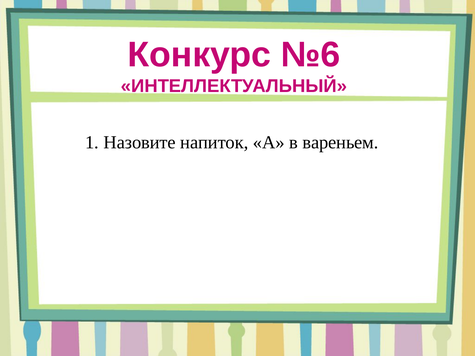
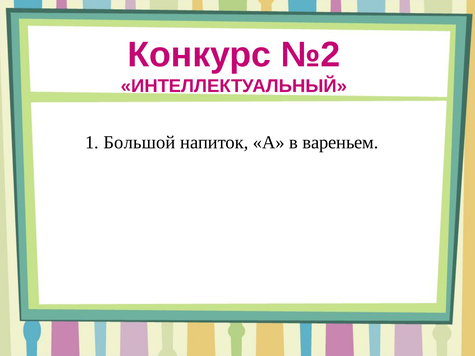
№6: №6 -> №2 (311, 55)
Назовите: Назовите -> Большой (139, 143)
